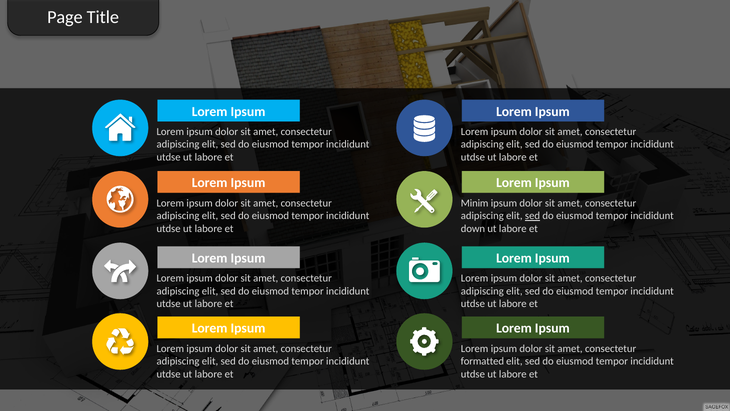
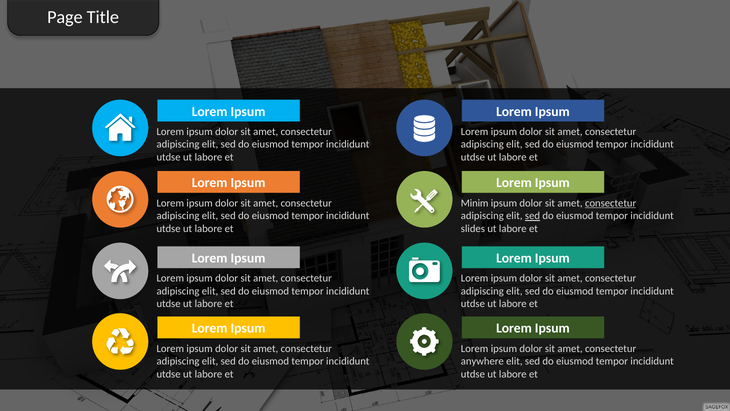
consectetur underline: none -> present (611, 203)
down: down -> slides (473, 228)
formatted: formatted -> anywhere (482, 361)
